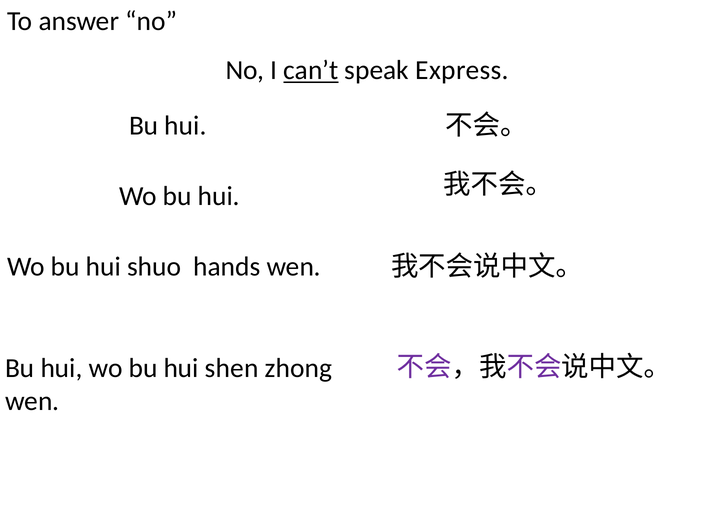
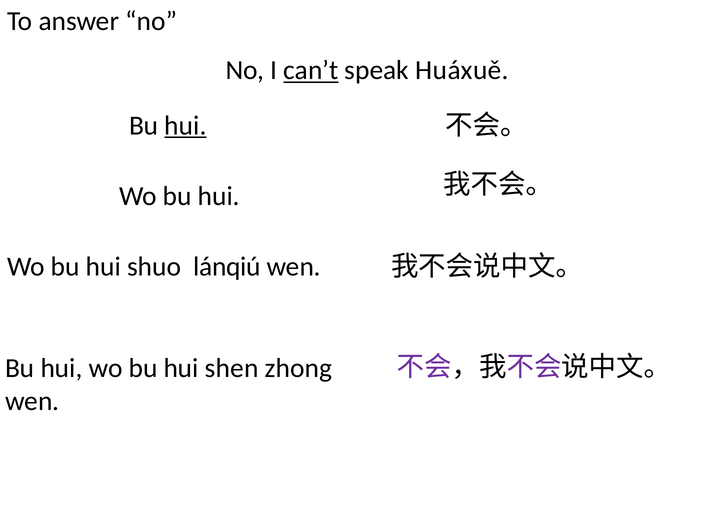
Express: Express -> Huáxuě (462, 70)
hui underline: none -> present (185, 125)
hands: hands -> lánqiú (227, 267)
